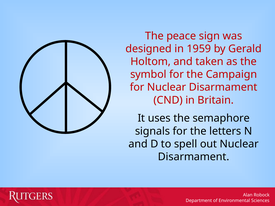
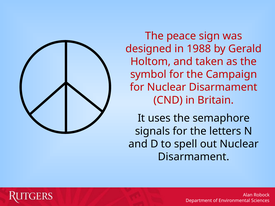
1959: 1959 -> 1988 (199, 49)
